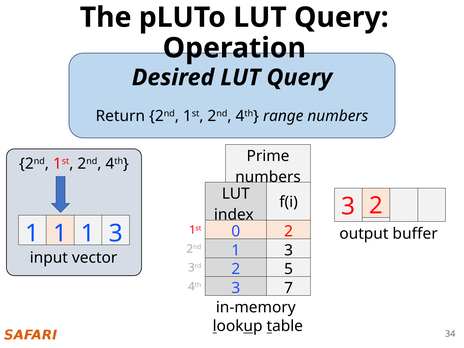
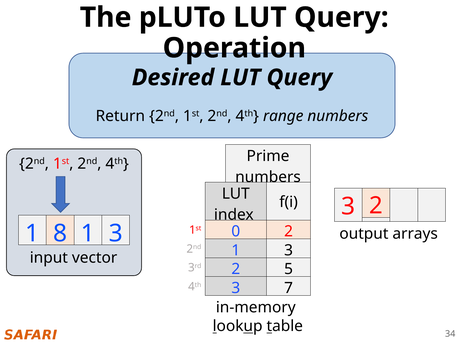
1: 1 -> 8 (60, 233)
buffer: buffer -> arrays (415, 234)
